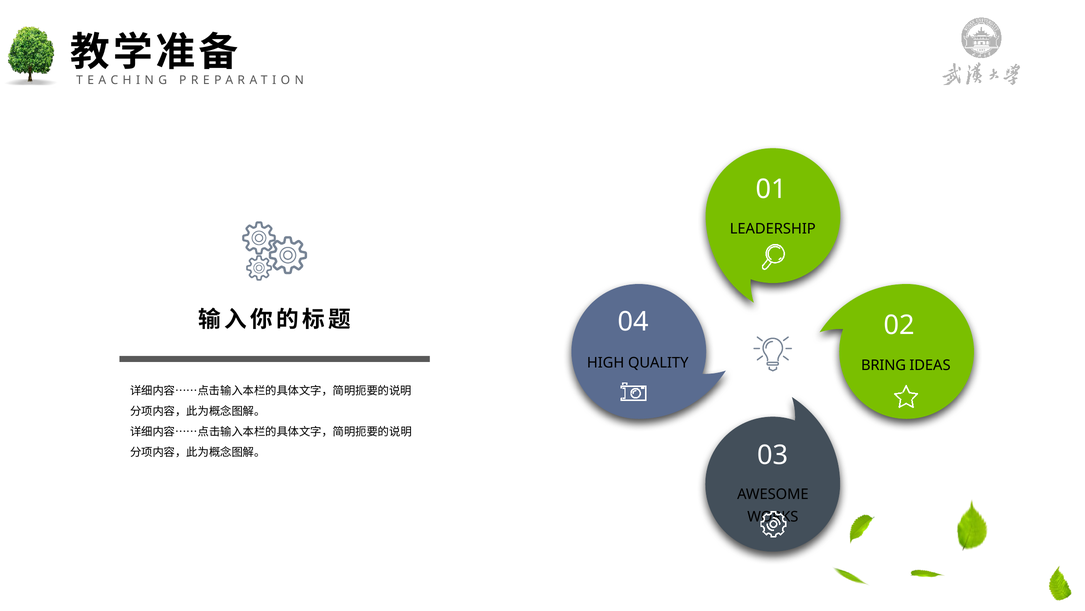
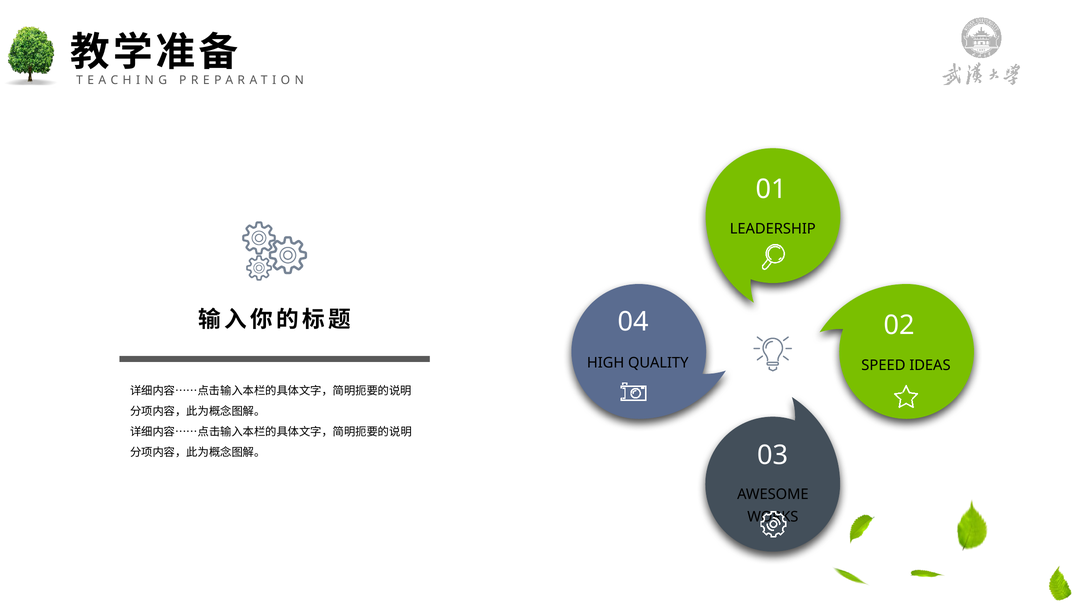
BRING: BRING -> SPEED (883, 365)
